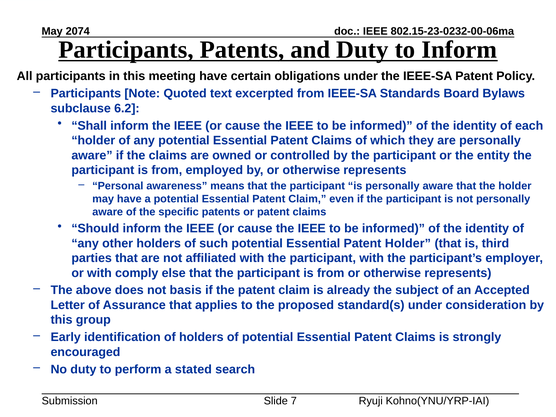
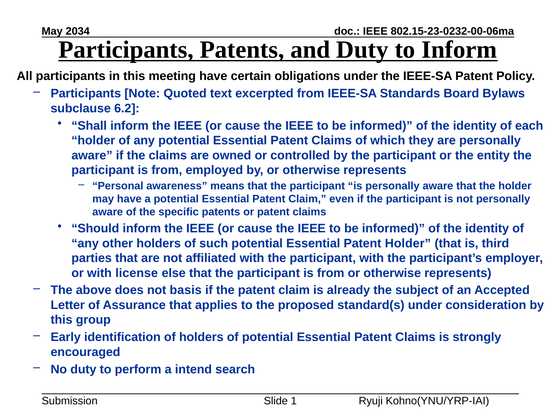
2074: 2074 -> 2034 (78, 31)
comply: comply -> license (137, 273)
stated: stated -> intend (193, 369)
7: 7 -> 1 (294, 401)
